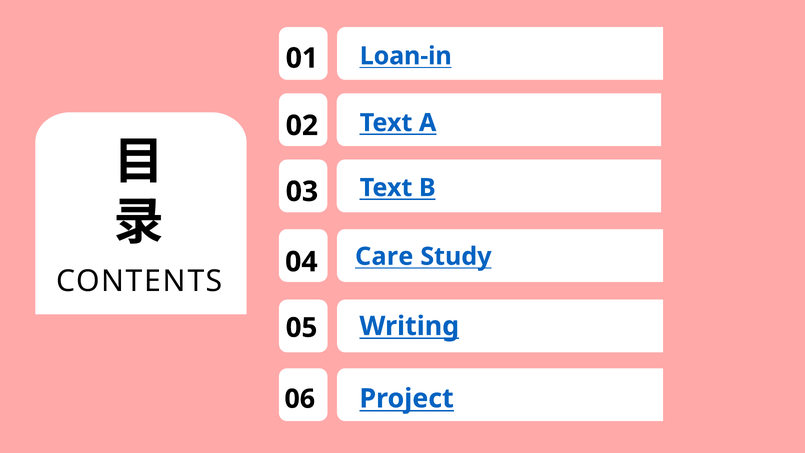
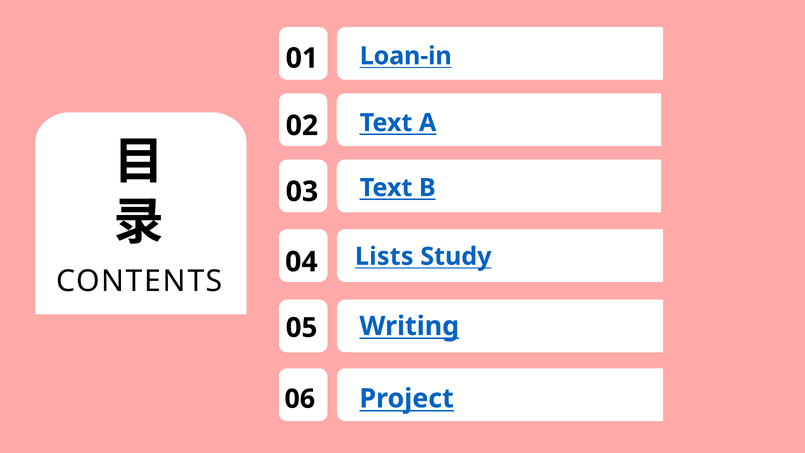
Care: Care -> Lists (384, 256)
